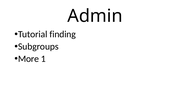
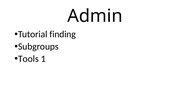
More: More -> Tools (28, 59)
